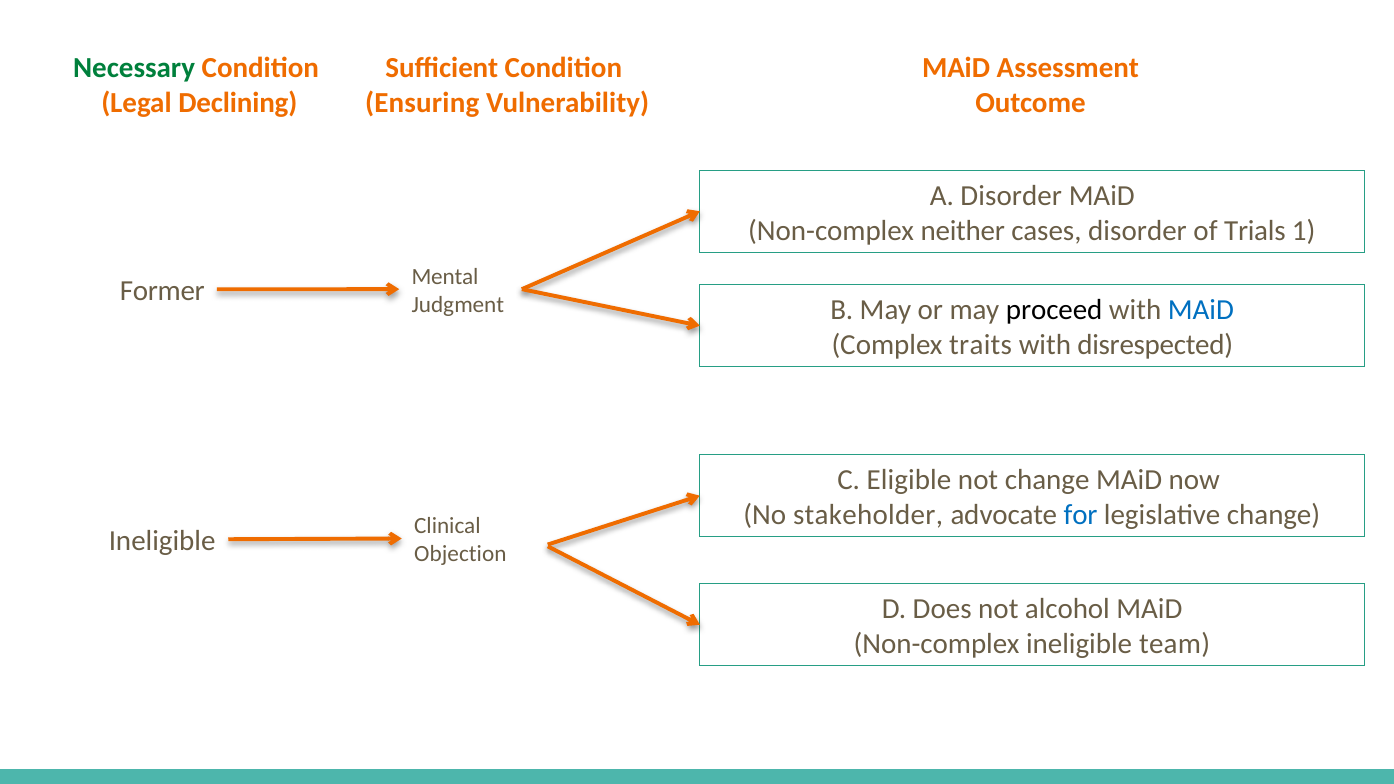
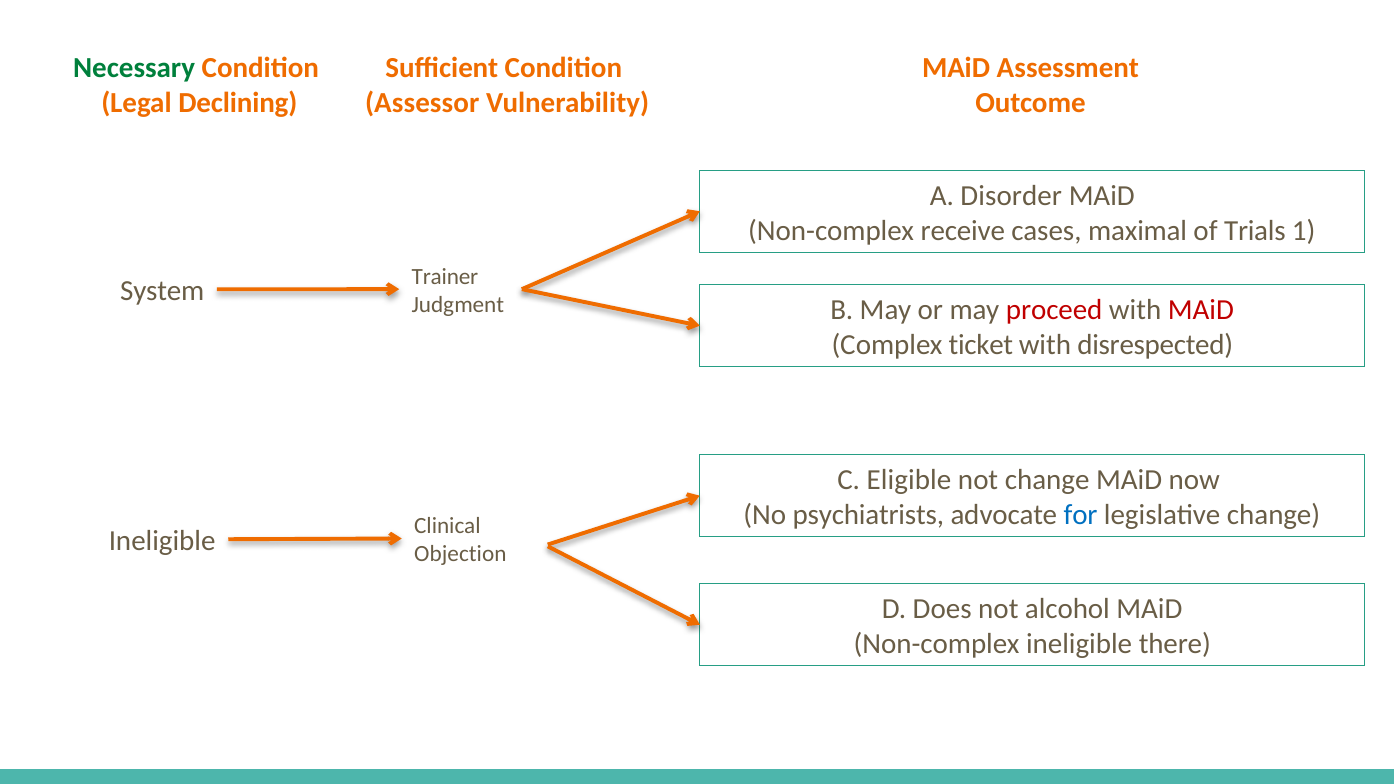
Ensuring: Ensuring -> Assessor (422, 103)
neither: neither -> receive (963, 231)
cases disorder: disorder -> maximal (1138, 231)
Mental: Mental -> Trainer (445, 277)
Former: Former -> System (162, 291)
proceed colour: black -> red (1054, 310)
MAiD colour: blue -> red (1201, 310)
traits: traits -> ticket (981, 345)
stakeholder: stakeholder -> psychiatrists (868, 515)
team: team -> there (1175, 644)
